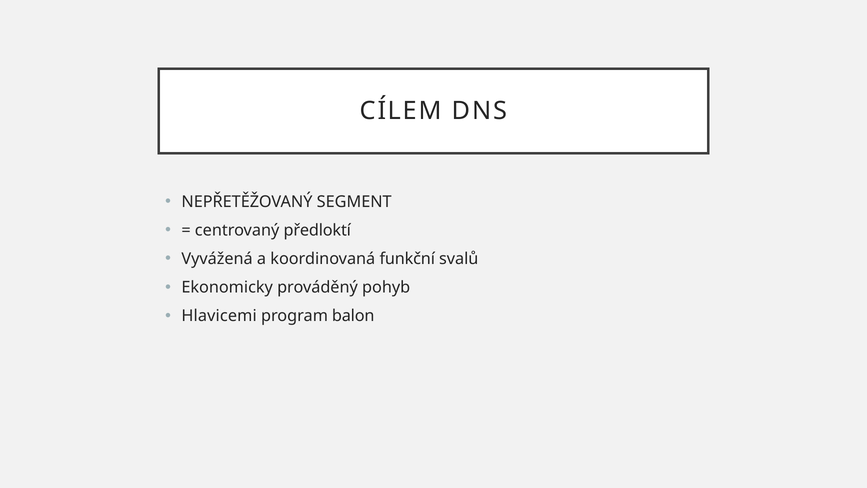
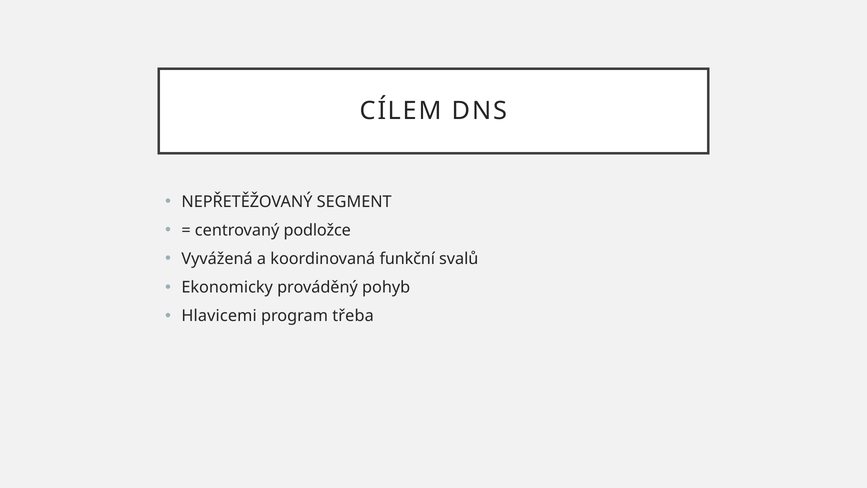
předloktí: předloktí -> podložce (317, 230)
balon: balon -> třeba (353, 316)
